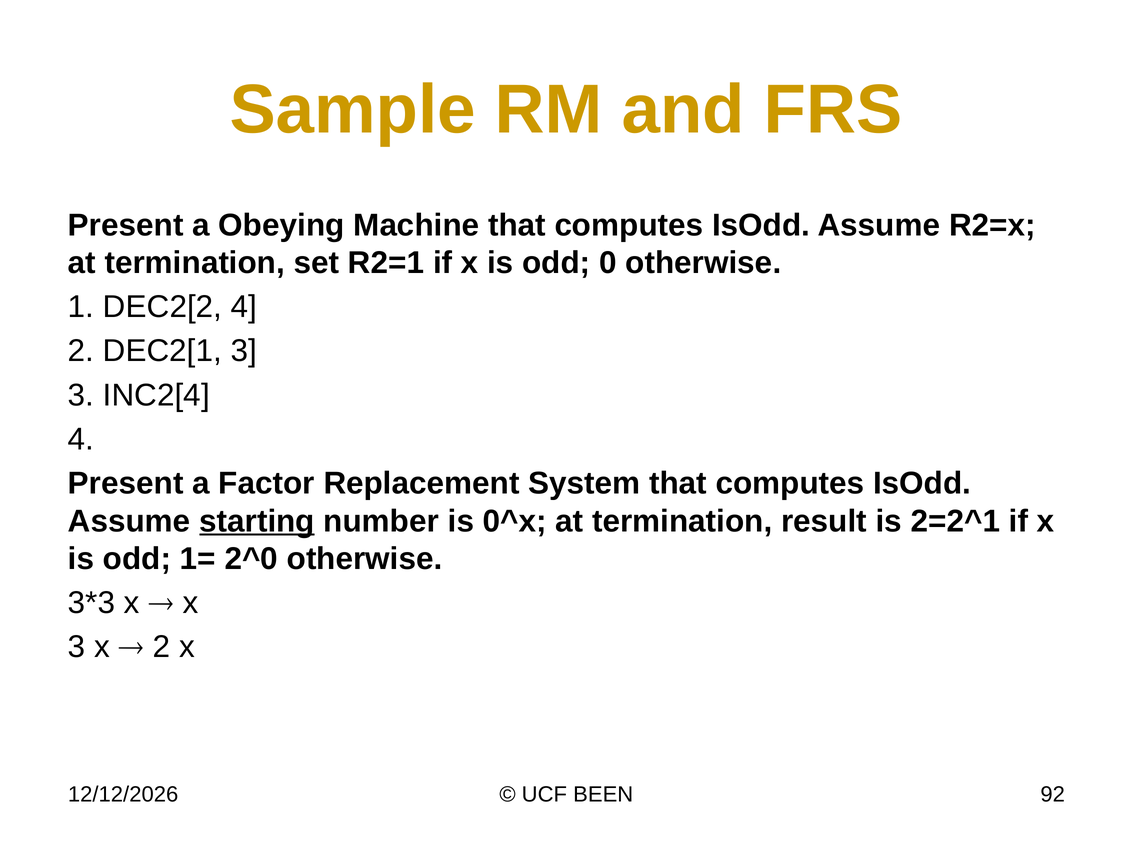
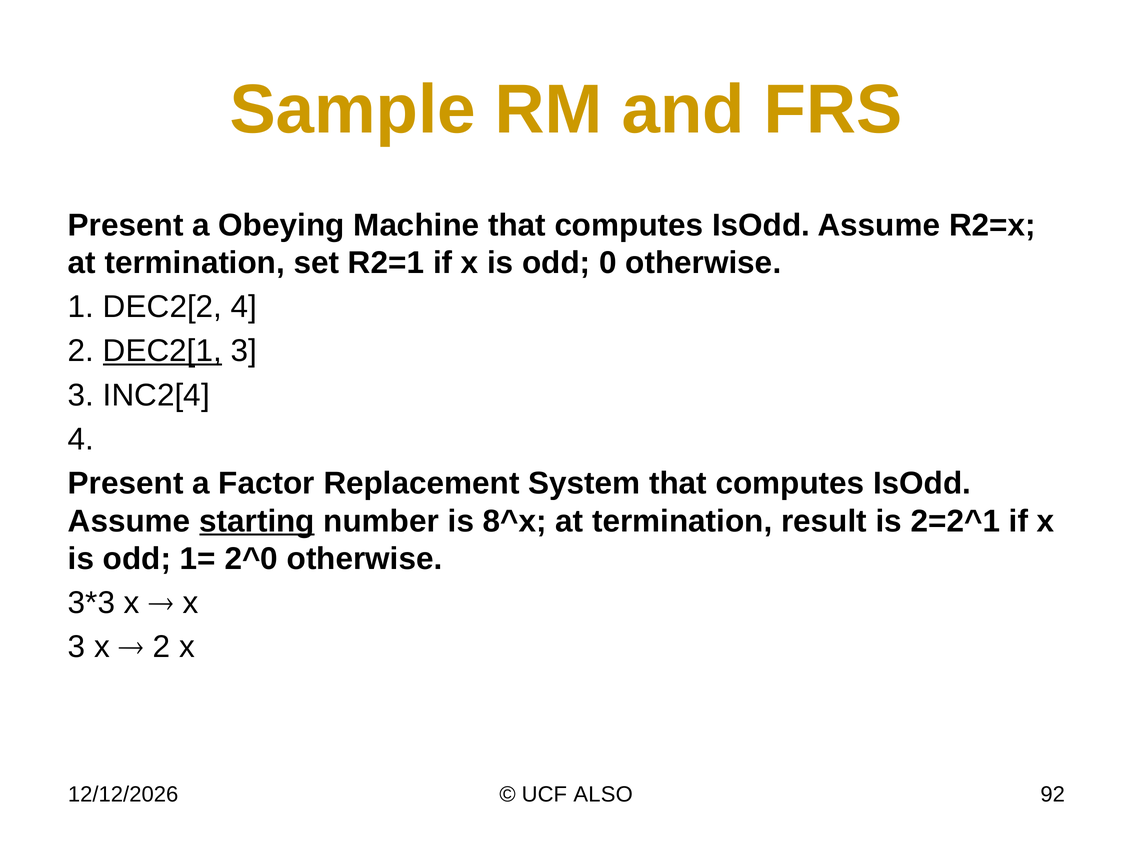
DEC2[1 underline: none -> present (162, 351)
0^x: 0^x -> 8^x (515, 521)
BEEN: BEEN -> ALSO (603, 794)
